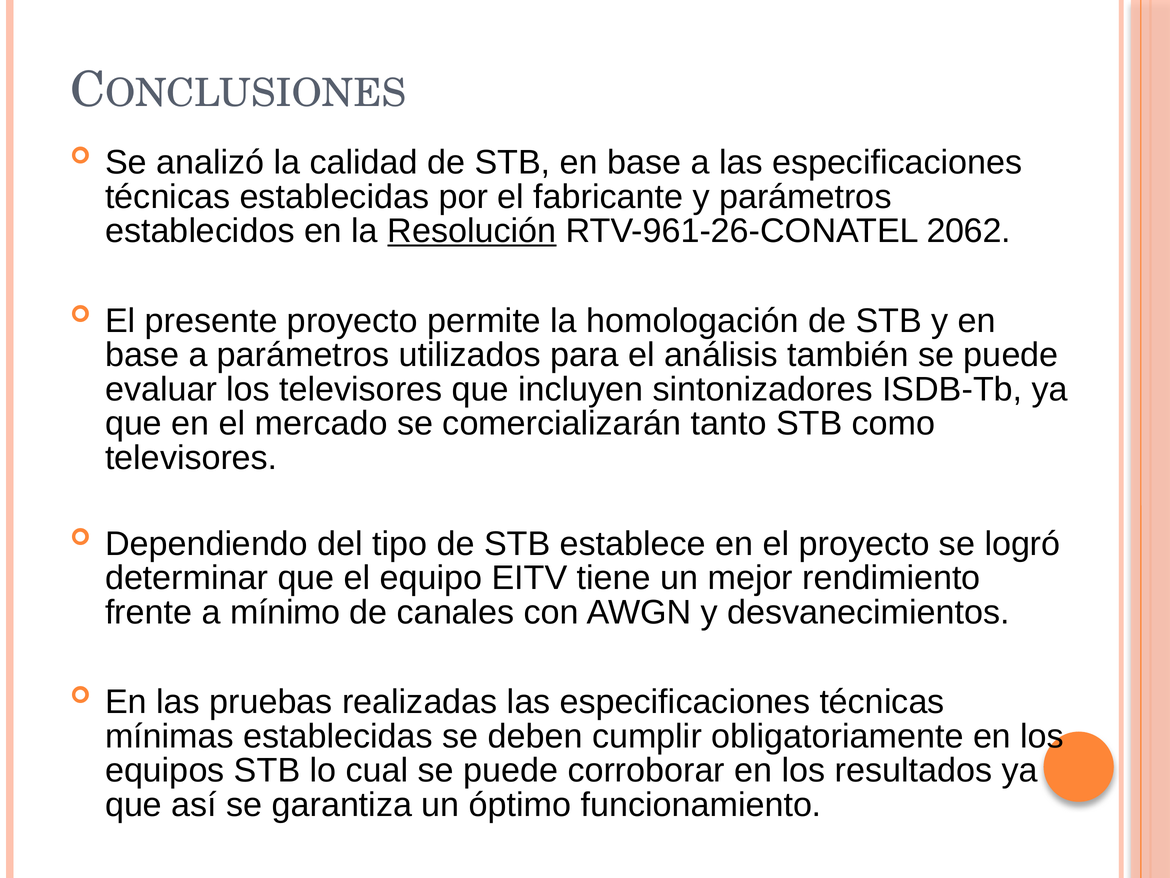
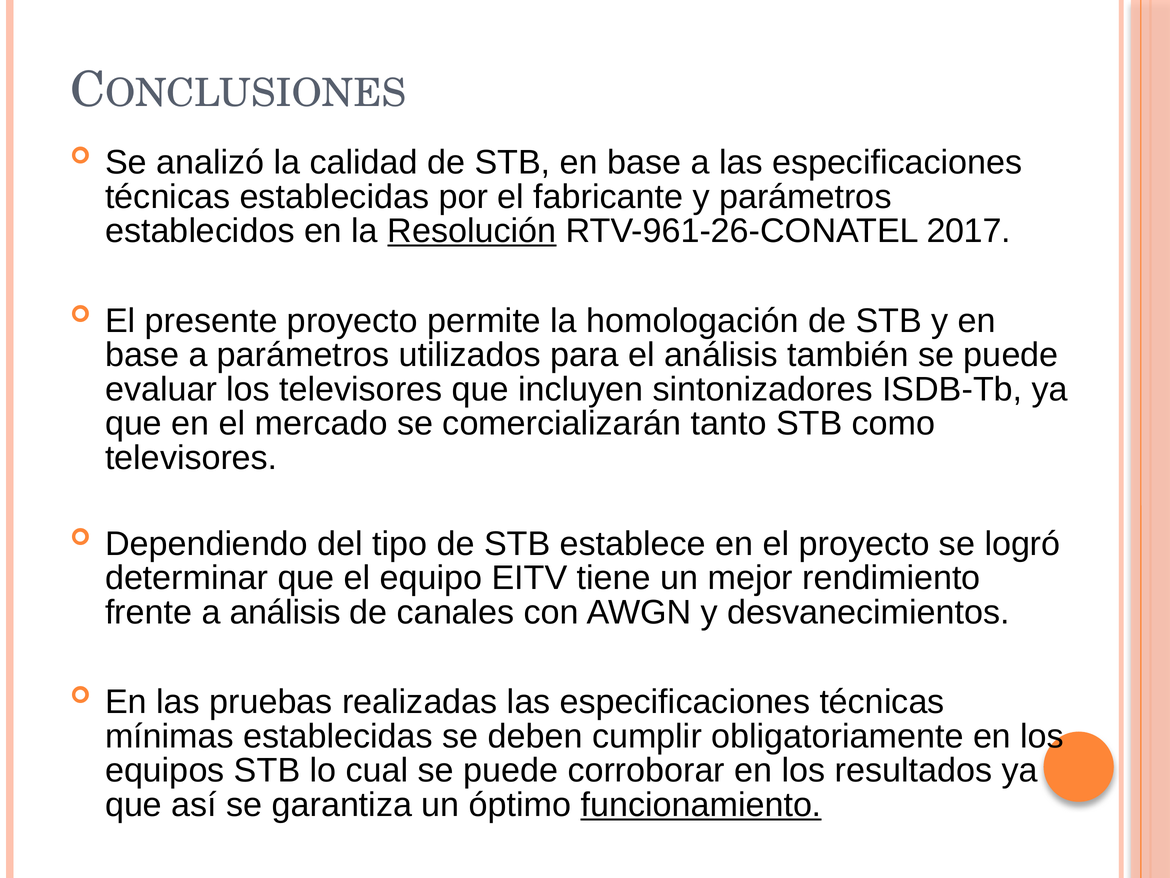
2062: 2062 -> 2017 (969, 231)
a mínimo: mínimo -> análisis (285, 612)
funcionamiento underline: none -> present (701, 804)
